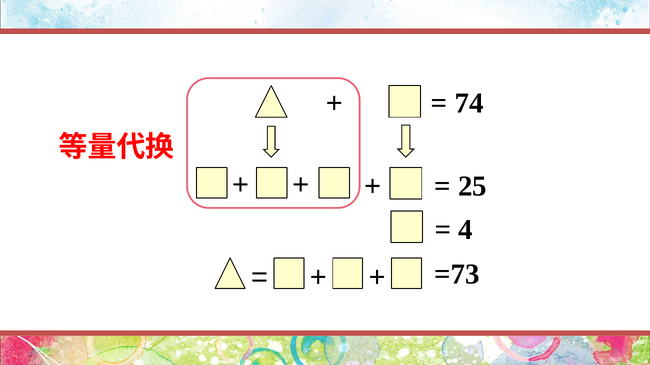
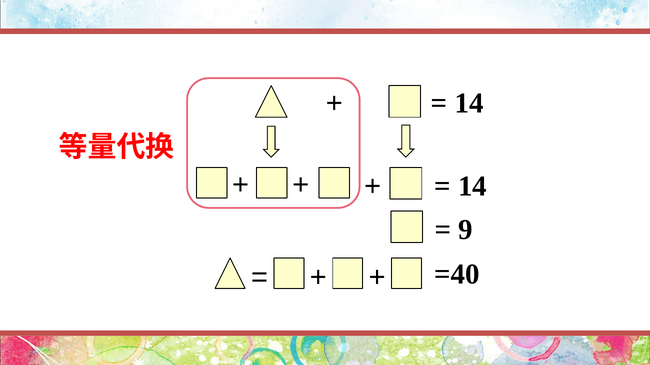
74: 74 -> 14 (469, 104)
25: 25 -> 14 (472, 186)
4: 4 -> 9 (465, 230)
=73: =73 -> =40 (457, 275)
